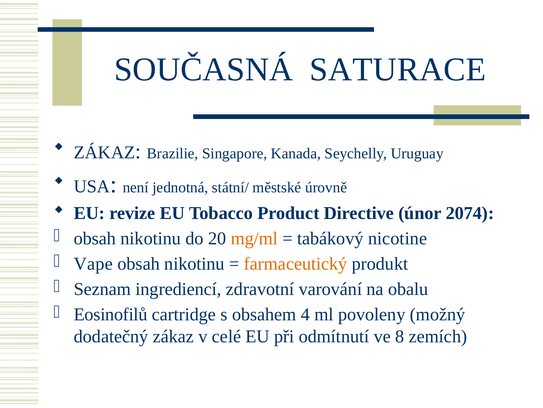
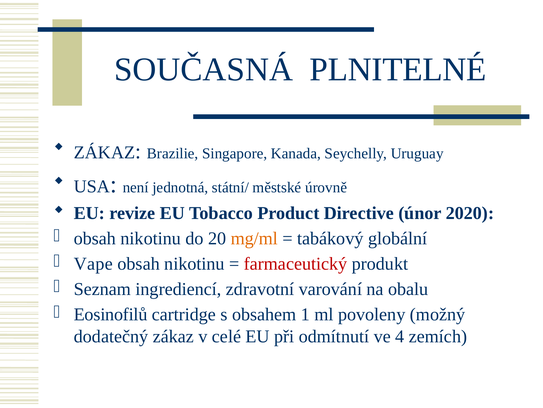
SATURACE: SATURACE -> PLNITELNÉ (398, 69)
2074: 2074 -> 2020 (470, 213)
nicotine: nicotine -> globální (398, 238)
farmaceutický colour: orange -> red (296, 263)
4: 4 -> 1 (305, 314)
8: 8 -> 4 (400, 336)
